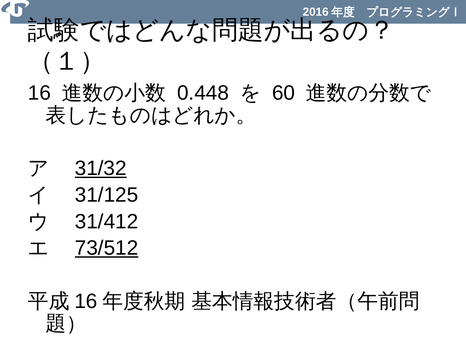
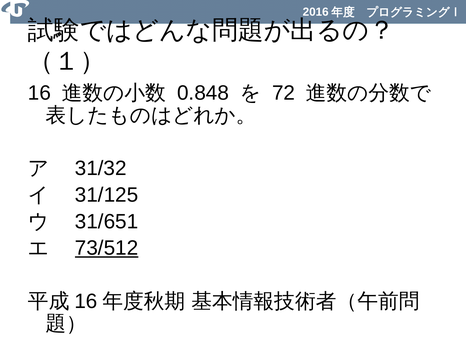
0.448: 0.448 -> 0.848 (203, 93)
60: 60 -> 72 (284, 93)
31/32 underline: present -> none (101, 168)
31/412: 31/412 -> 31/651 (107, 221)
